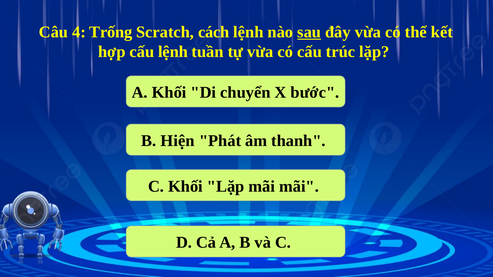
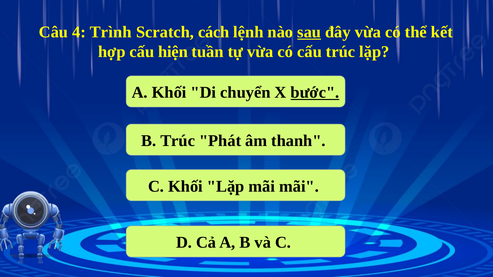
Trống: Trống -> Trình (111, 32)
cấu lệnh: lệnh -> hiện (173, 52)
bước underline: none -> present (315, 93)
B Hiện: Hiện -> Trúc (178, 141)
